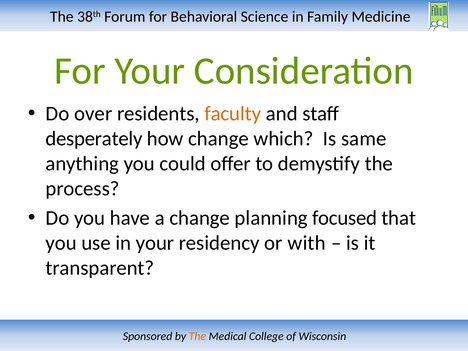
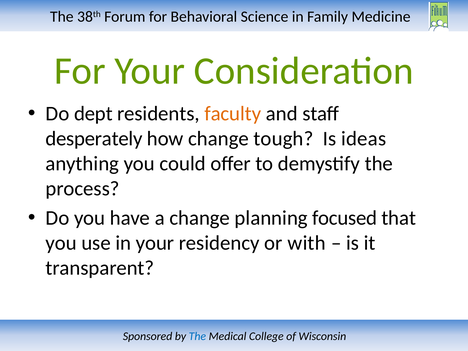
over: over -> dept (93, 114)
which: which -> tough (283, 139)
same: same -> ideas (364, 139)
The colour: orange -> blue (197, 336)
